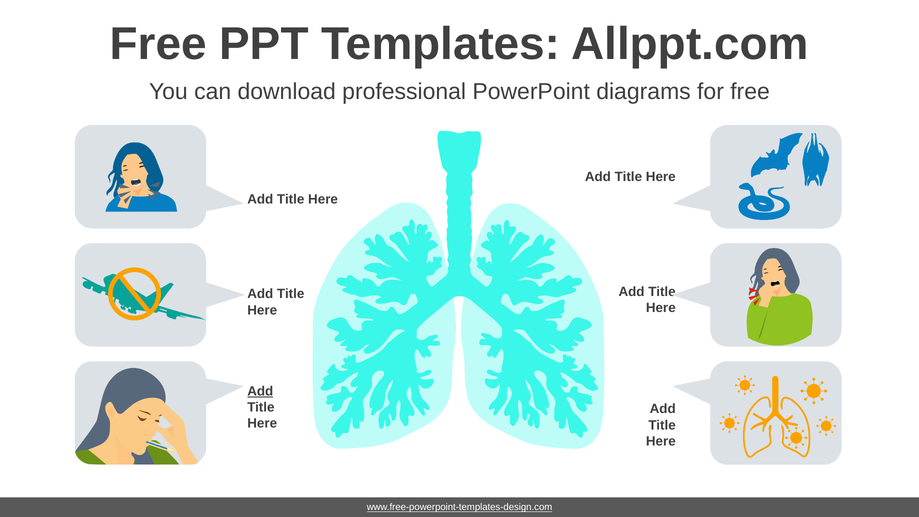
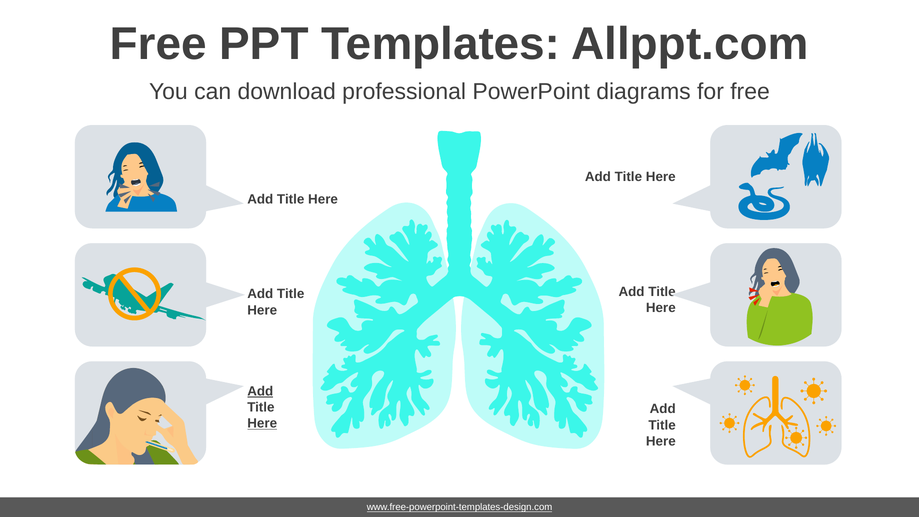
Here underline: none -> present (262, 423)
